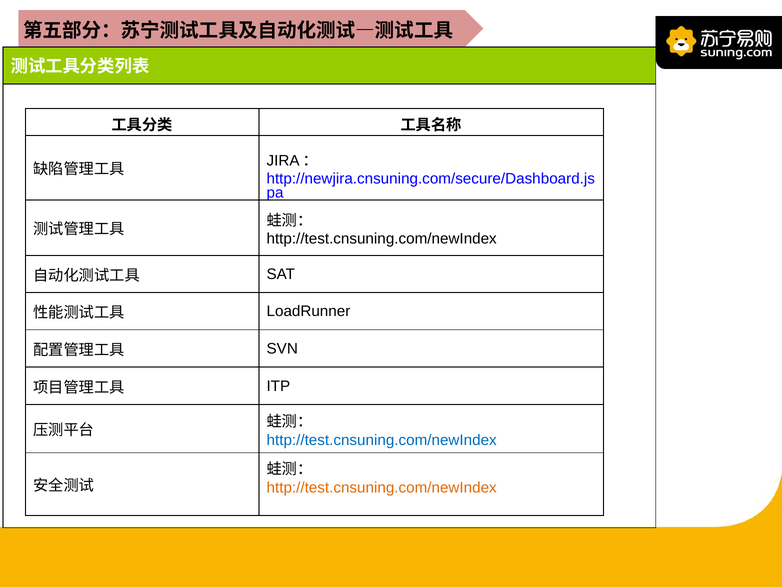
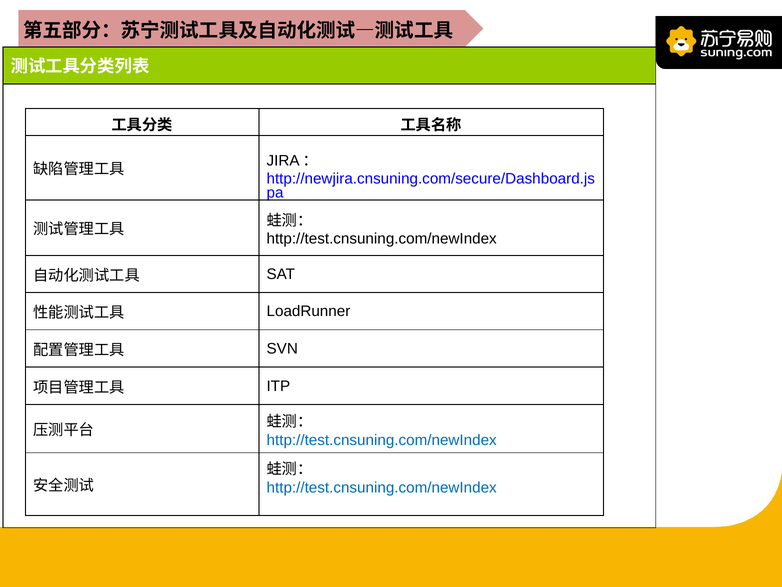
http://test.cnsuning.com/newIndex colour: orange -> blue (382, 487)
